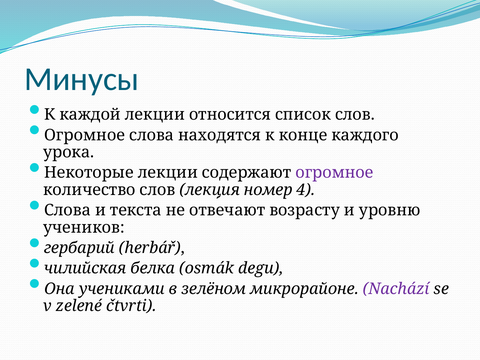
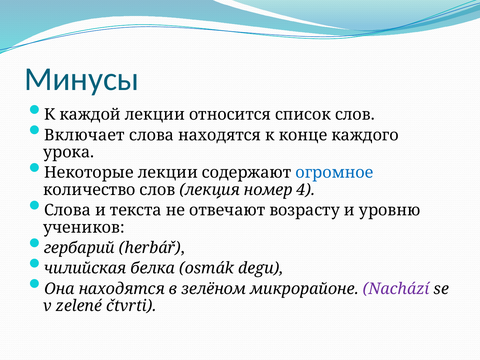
Огромное: Огромное -> Включает (84, 135)
огромное colour: purple -> blue (334, 173)
Она учениками: учениками -> находятся (122, 289)
